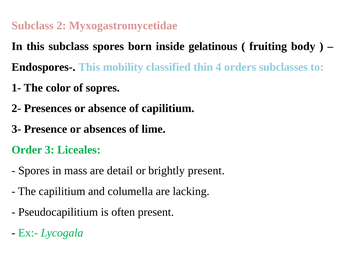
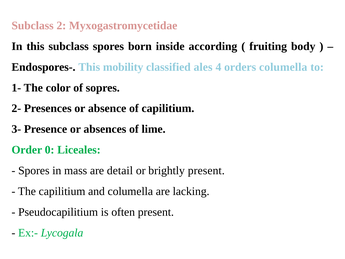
gelatinous: gelatinous -> according (213, 46)
thin: thin -> ales (203, 67)
orders subclasses: subclasses -> columella (283, 67)
3: 3 -> 0 (50, 150)
